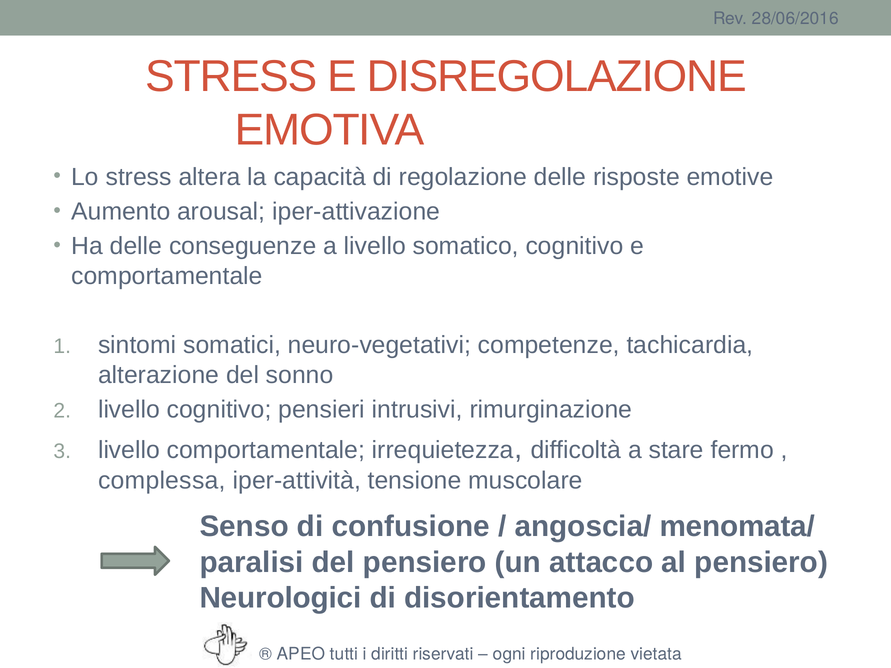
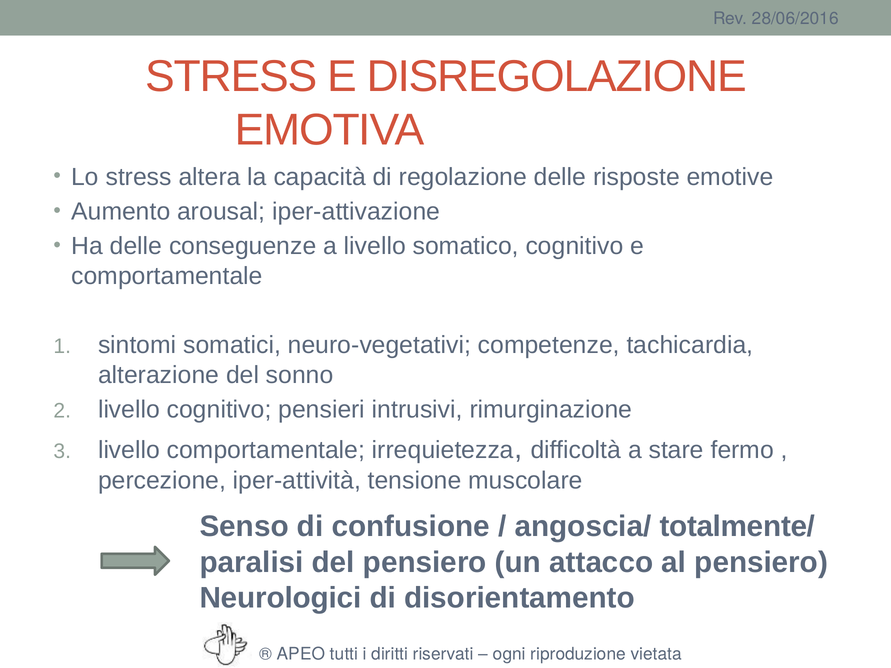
complessa: complessa -> percezione (162, 481)
menomata/: menomata/ -> totalmente/ (737, 527)
